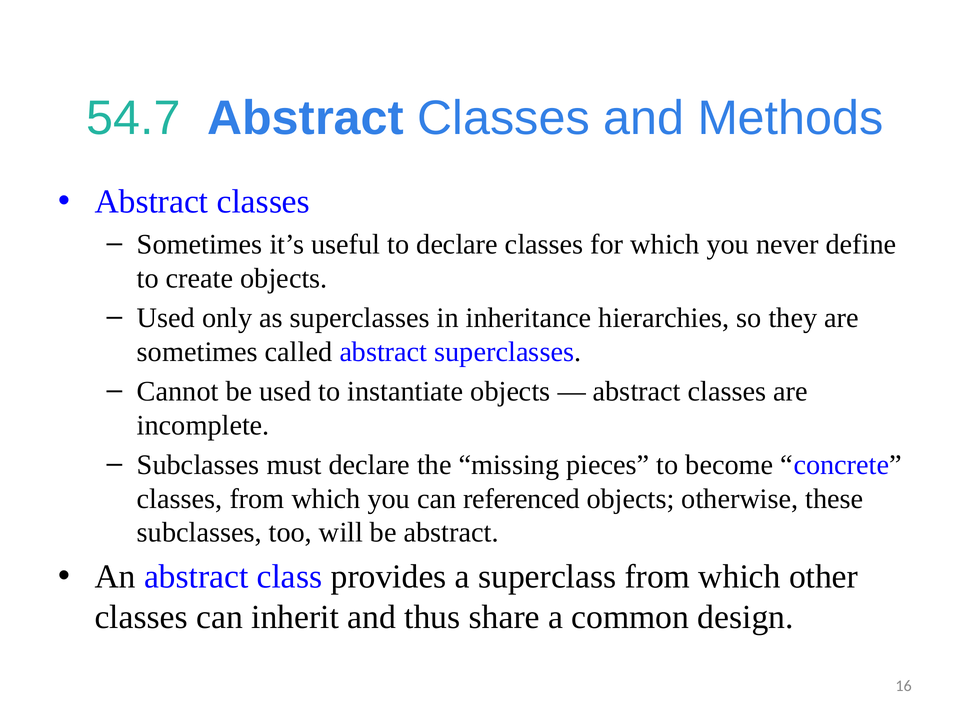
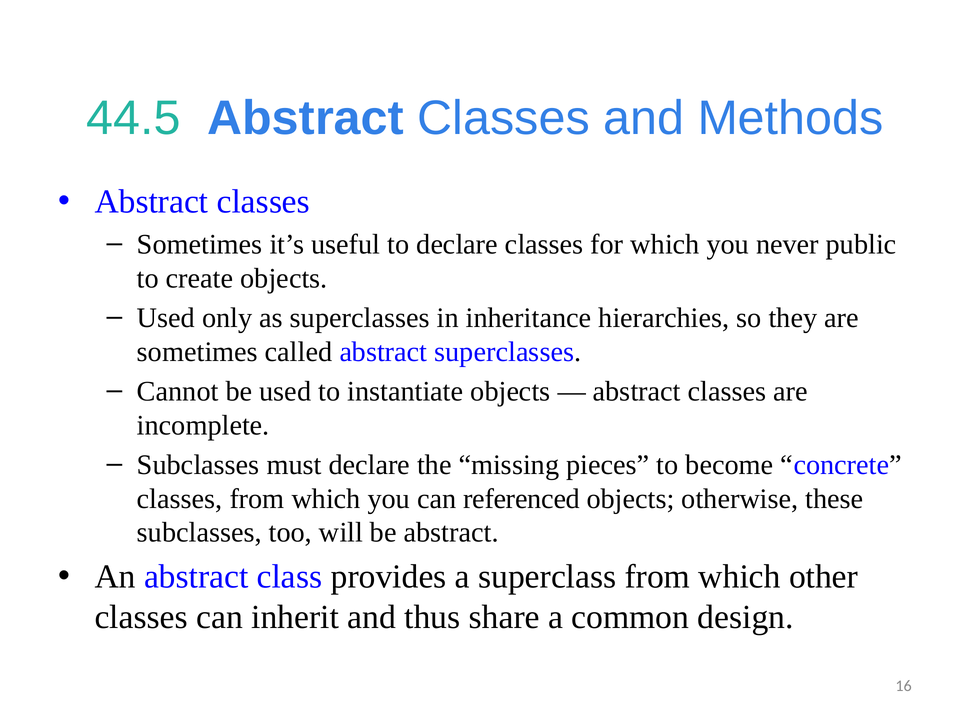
54.7: 54.7 -> 44.5 (133, 118)
define: define -> public (861, 244)
